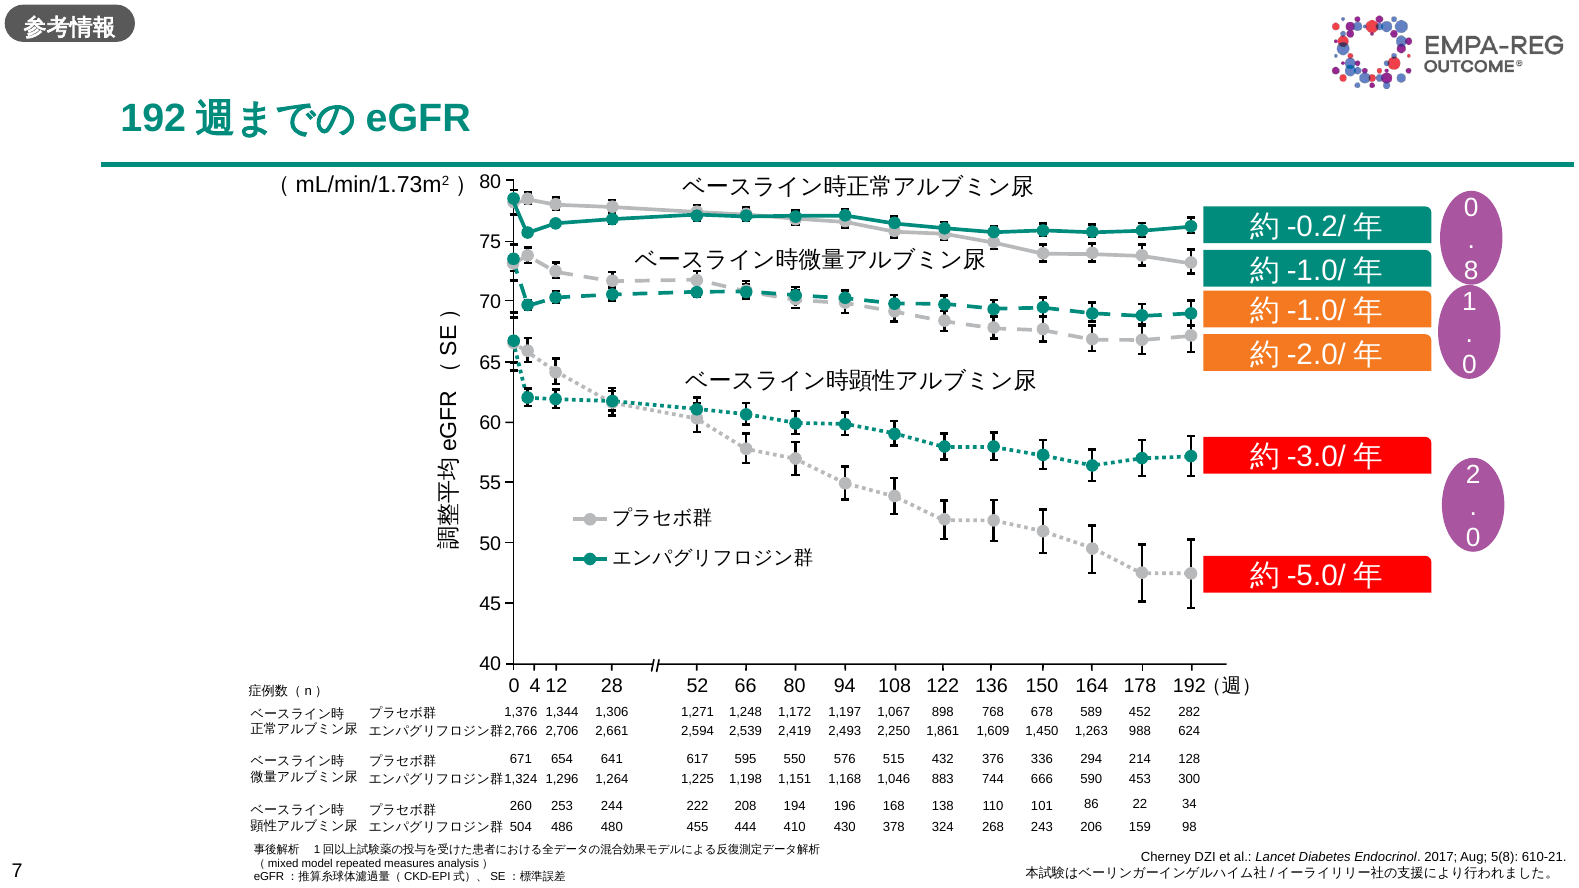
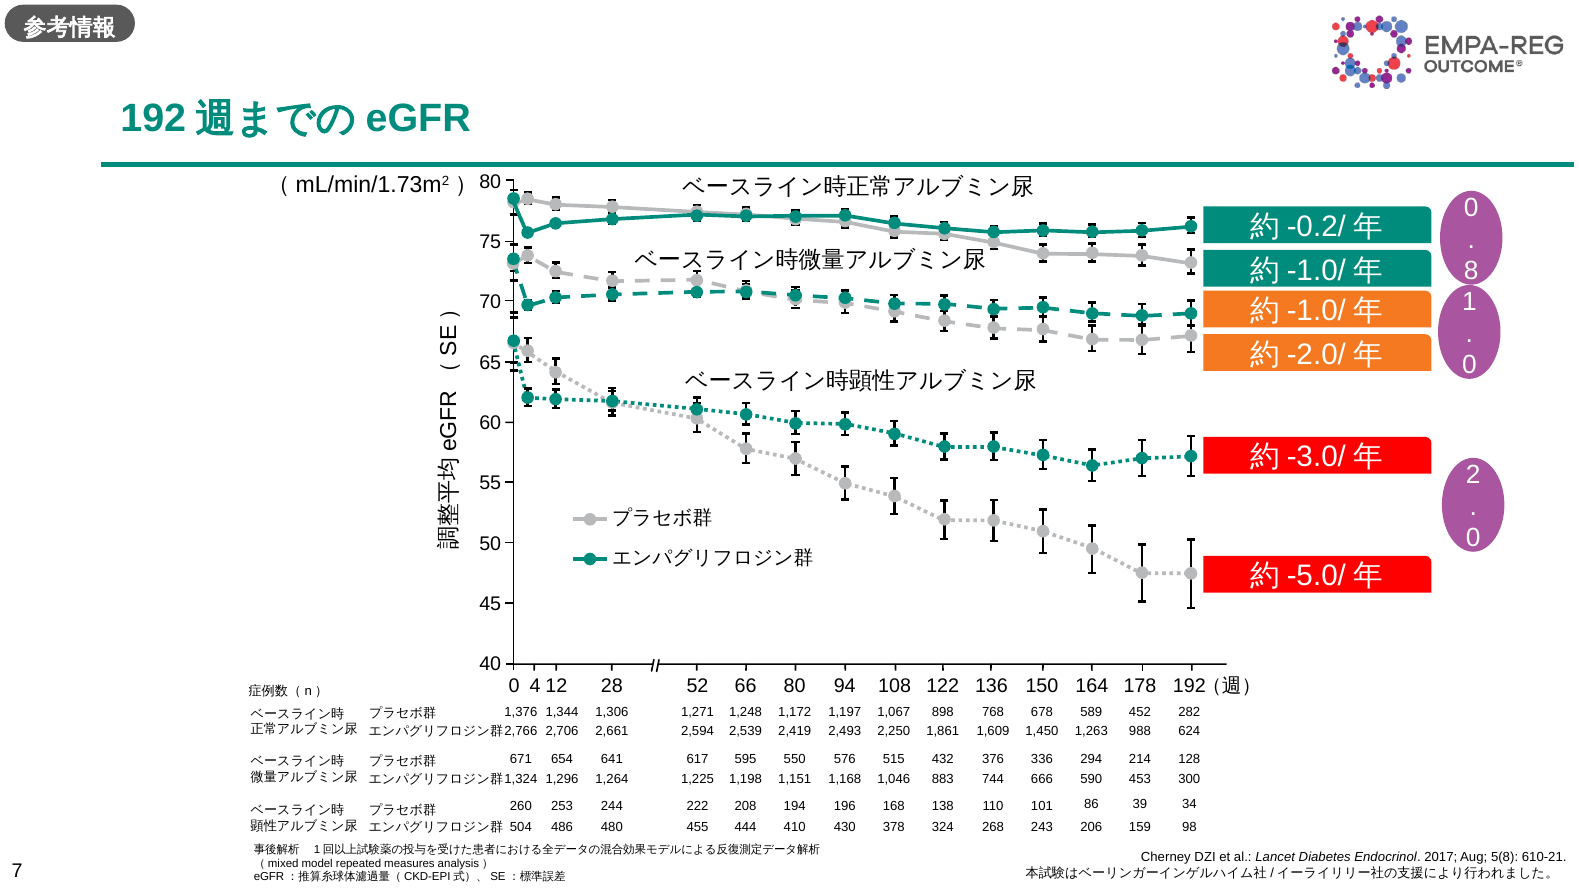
22: 22 -> 39 (1140, 805)
